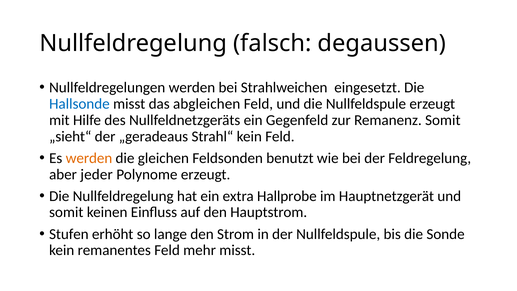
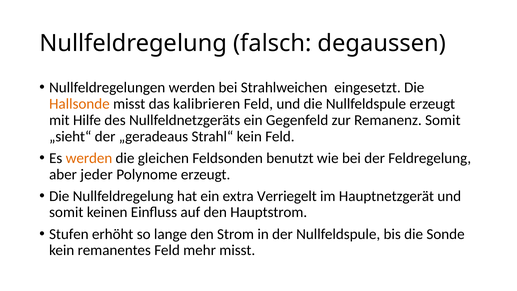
Hallsonde colour: blue -> orange (79, 104)
abgleichen: abgleichen -> kalibrieren (207, 104)
Hallprobe: Hallprobe -> Verriegelt (287, 196)
